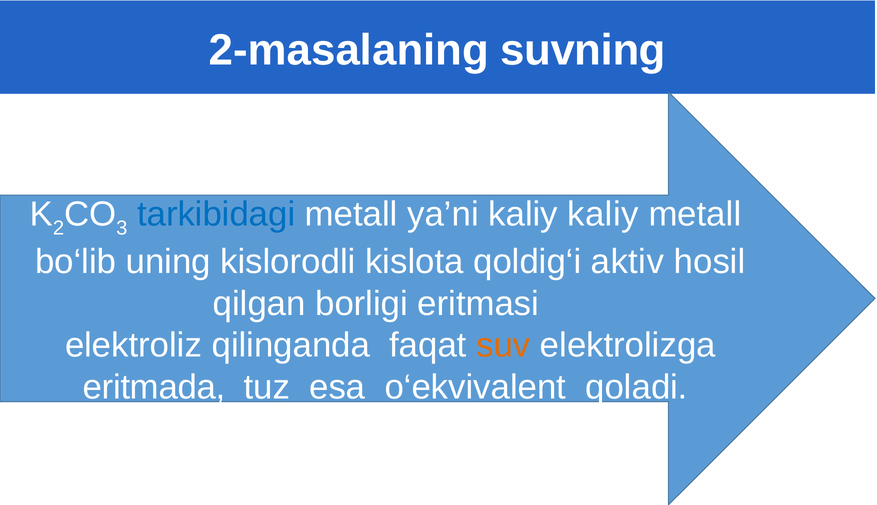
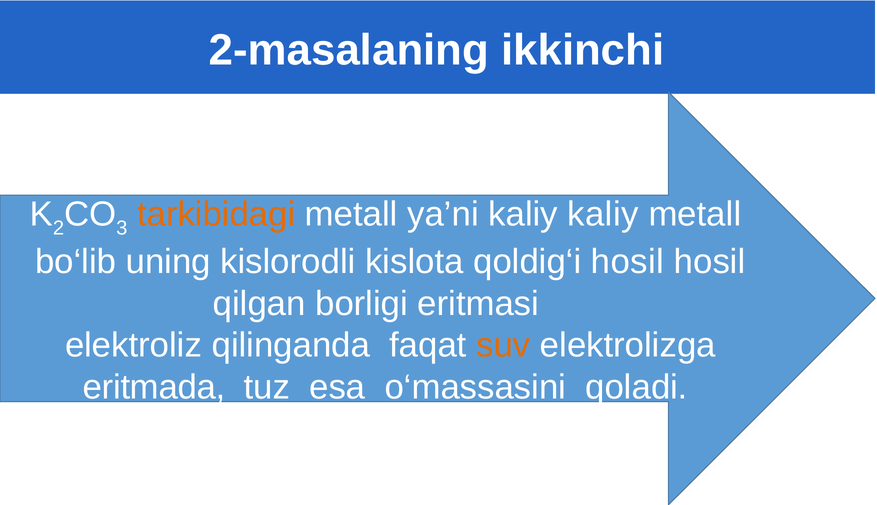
suvning: suvning -> ikkinchi (583, 50)
tarkibidagi colour: blue -> orange (216, 215)
qoldig‘i aktiv: aktiv -> hosil (627, 262)
o‘ekvivalent: o‘ekvivalent -> o‘massasini (475, 387)
